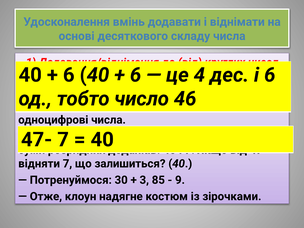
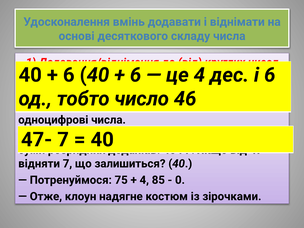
30: 30 -> 75 (121, 180)
3: 3 -> 4 (144, 180)
9: 9 -> 0 (180, 180)
